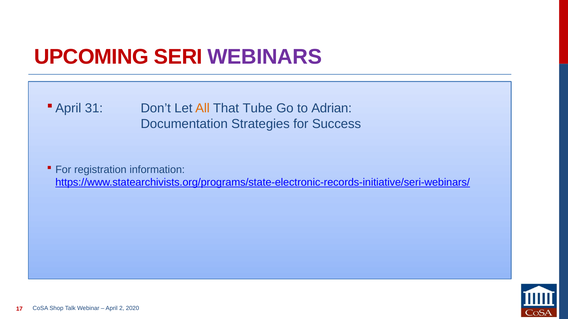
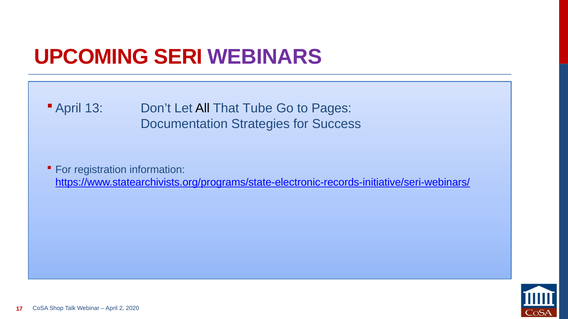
31: 31 -> 13 (94, 108)
All colour: orange -> black (202, 108)
Adrian: Adrian -> Pages (332, 108)
